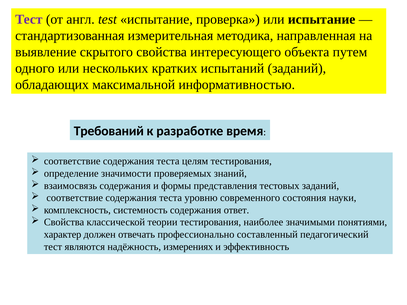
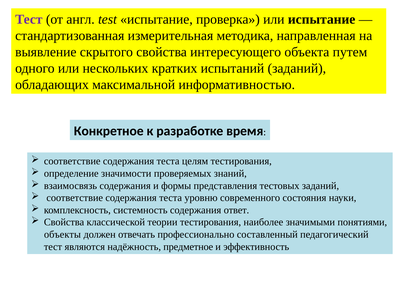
Требований: Требований -> Конкретное (109, 131)
характер: характер -> объекты (62, 235)
измерениях: измерениях -> предметное (188, 247)
